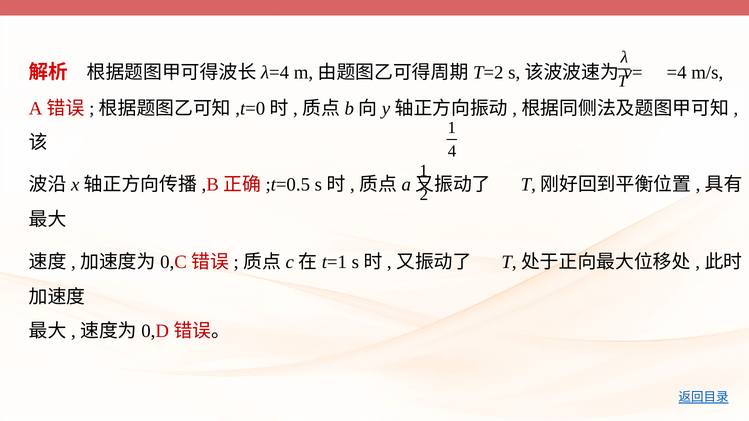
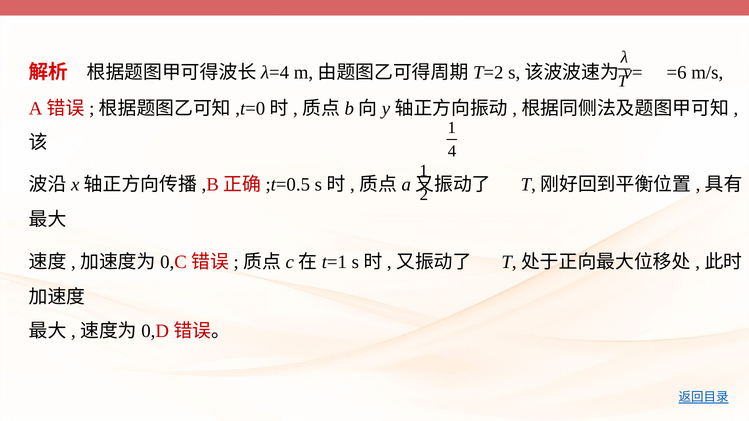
=4: =4 -> =6 (677, 72)
